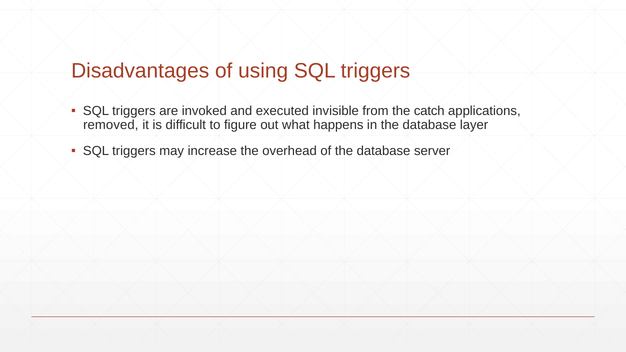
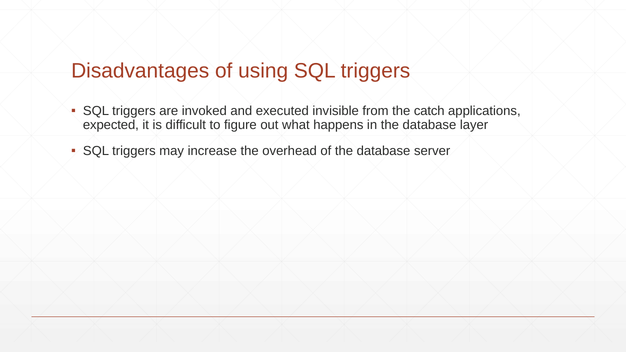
removed: removed -> expected (111, 125)
